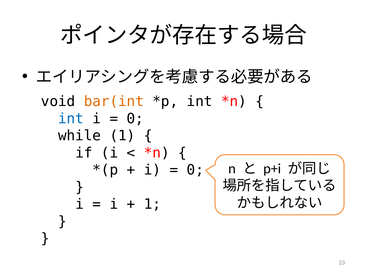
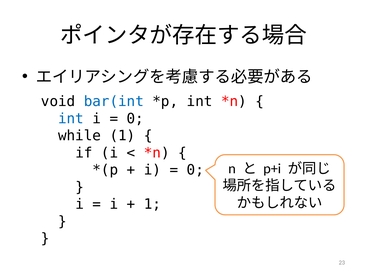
bar(int colour: orange -> blue (114, 102)
